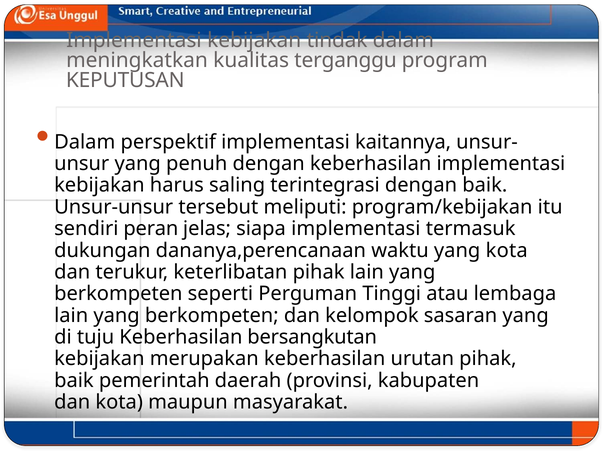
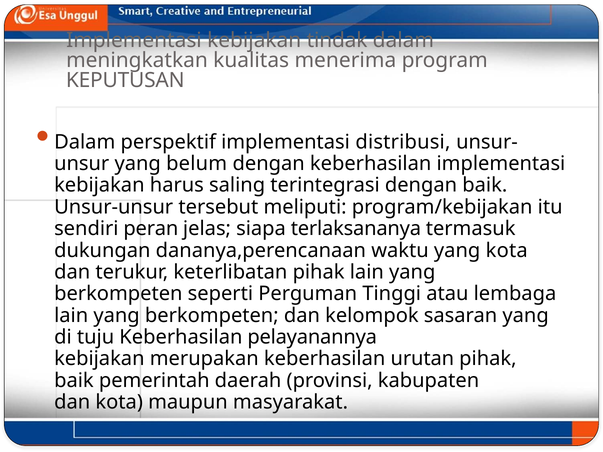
terganggu: terganggu -> menerima (345, 60)
kaitannya: kaitannya -> distribusi (403, 142)
penuh: penuh -> belum (197, 164)
siapa implementasi: implementasi -> terlaksananya (356, 229)
bersangkutan: bersangkutan -> pelayanannya (312, 337)
